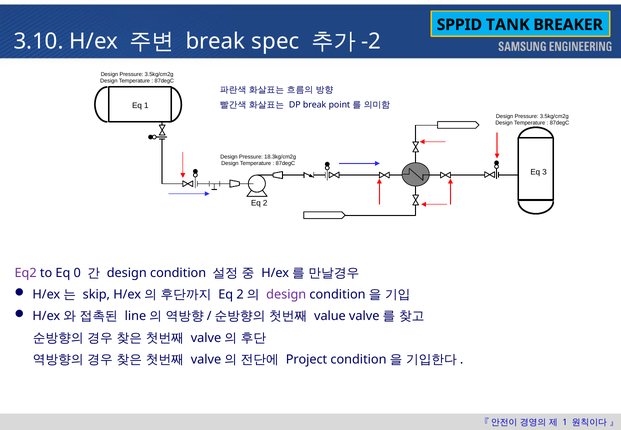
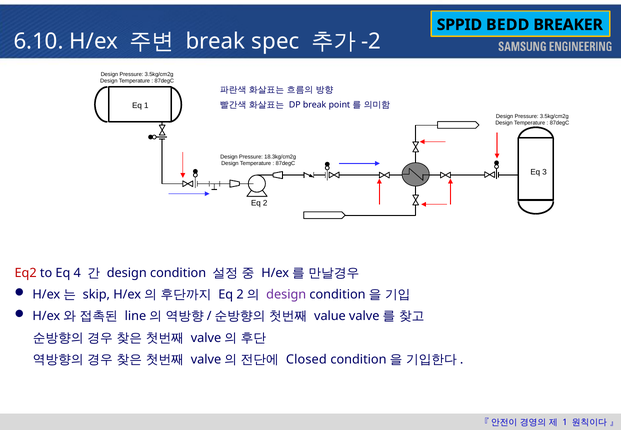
TANK: TANK -> BEDD (508, 25)
3.10: 3.10 -> 6.10 (39, 41)
Eq2 colour: purple -> red (26, 273)
0: 0 -> 4 (77, 273)
Project: Project -> Closed (306, 359)
